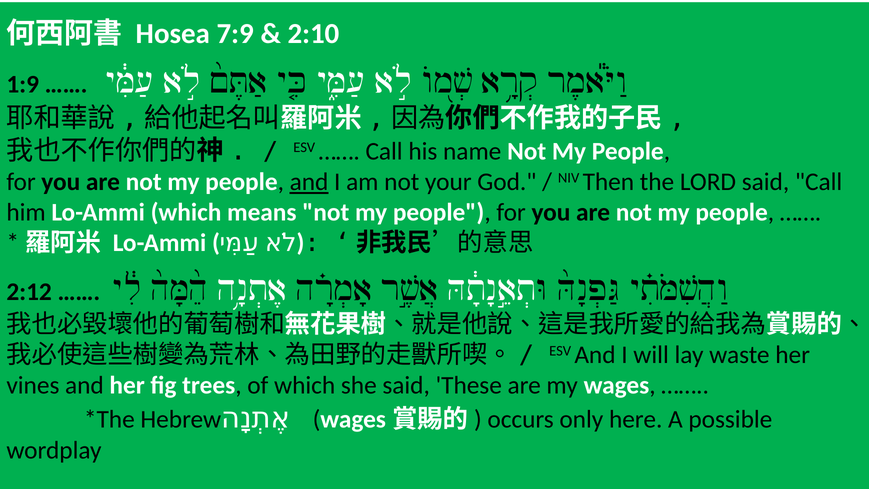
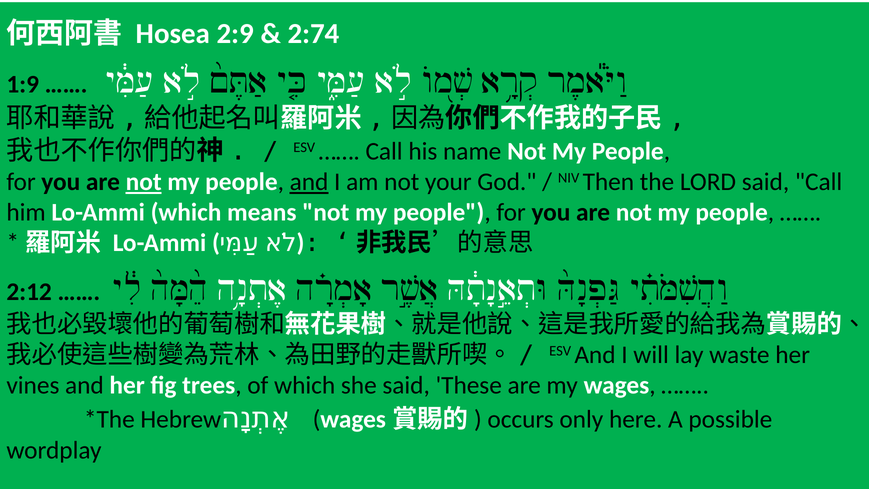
7:9: 7:9 -> 2:9 (235, 33)
2:10: 2:10 -> 2:74 (314, 33)
not underline: none -> present (144, 182)
